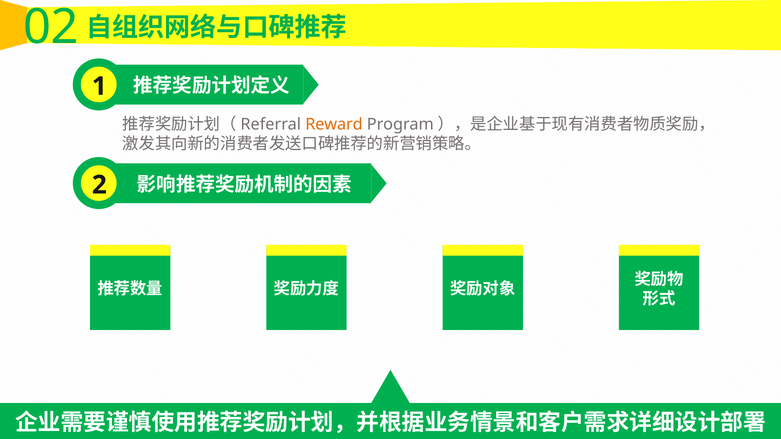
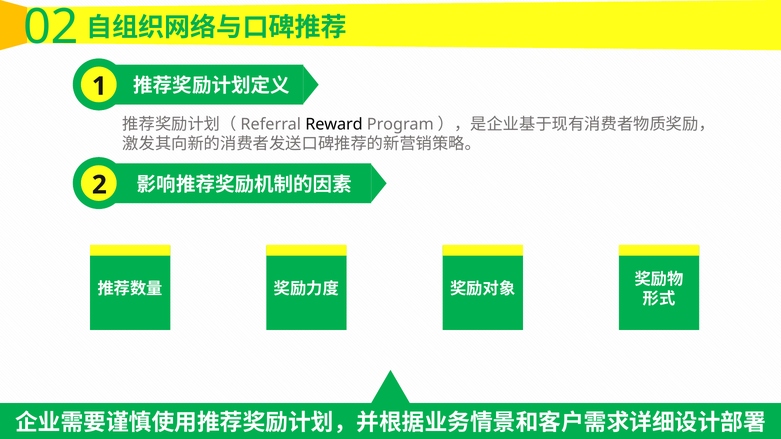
Reward colour: orange -> black (334, 124)
